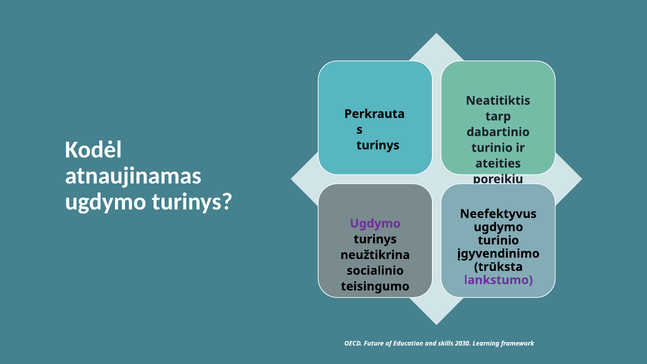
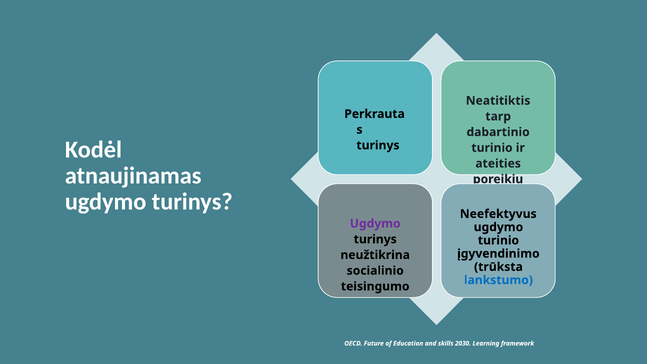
lankstumo colour: purple -> blue (498, 280)
